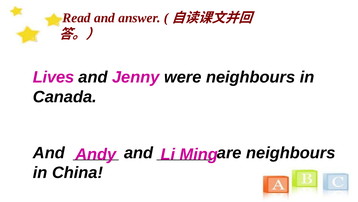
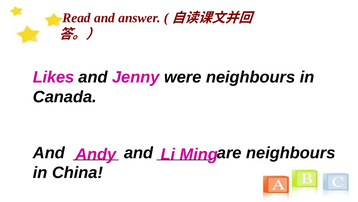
Lives: Lives -> Likes (54, 77)
